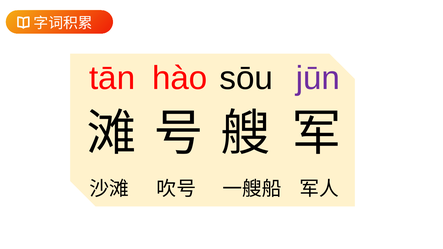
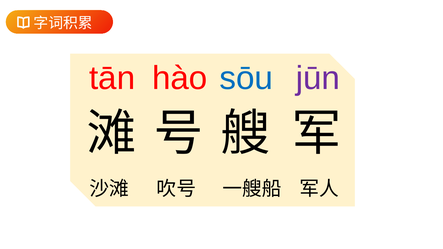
sōu colour: black -> blue (246, 78)
